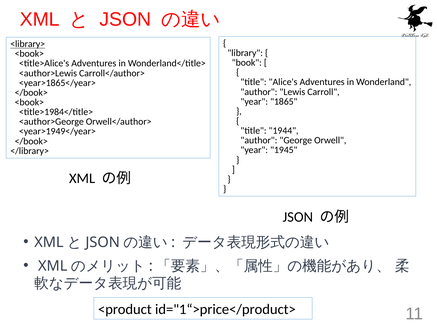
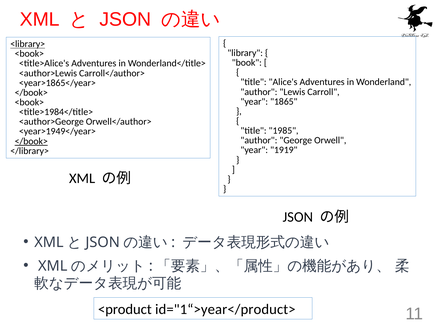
1944: 1944 -> 1985 (284, 131)
</book> underline: none -> present (31, 141)
1945: 1945 -> 1919 (284, 150)
id="1“>price</product>: id="1“>price</product> -> id="1“>year</product> (225, 309)
